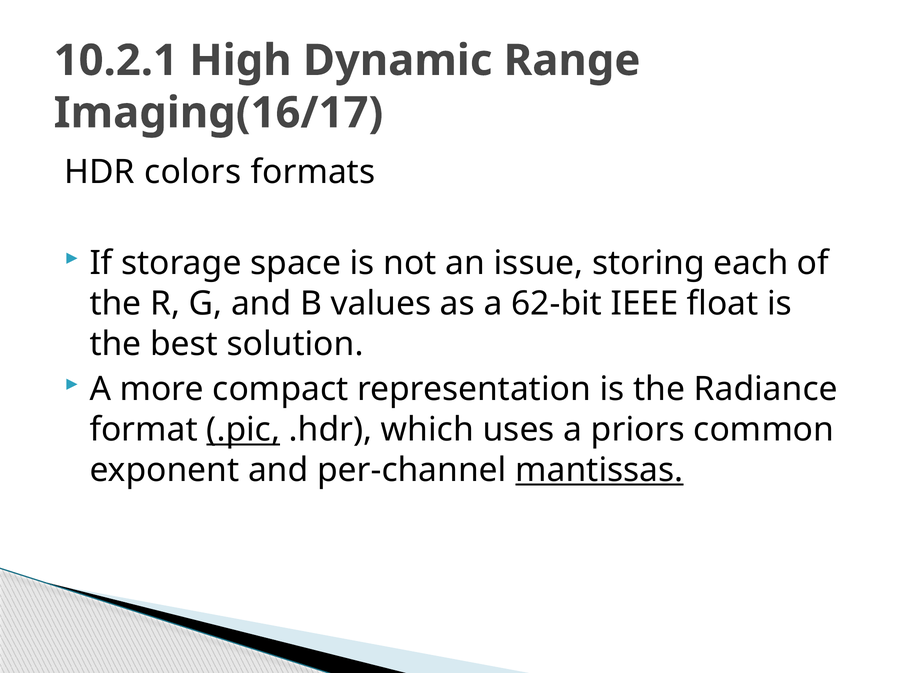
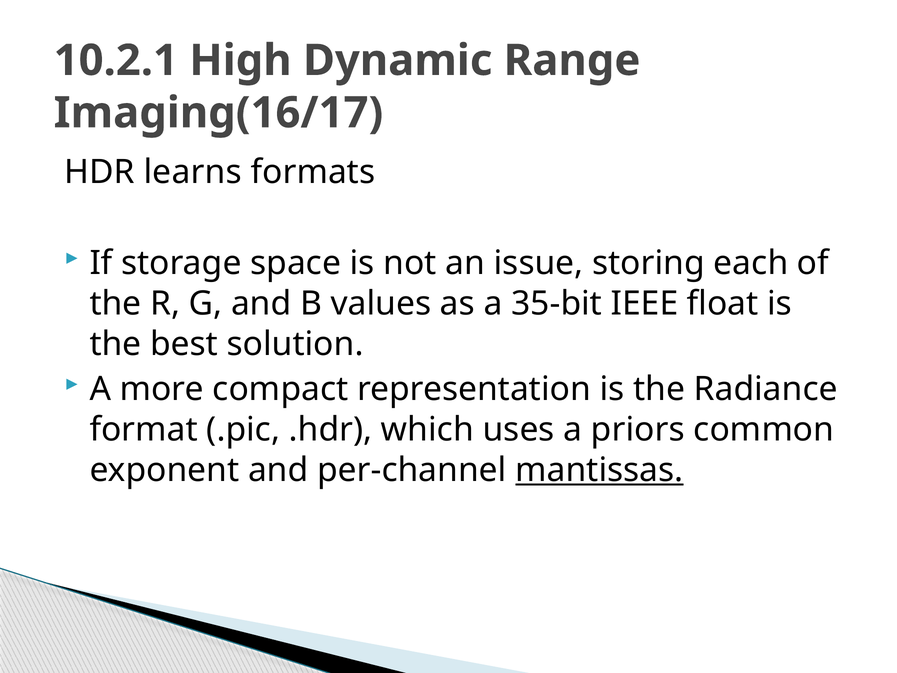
colors: colors -> learns (193, 172)
62-bit: 62-bit -> 35-bit (557, 303)
.pic underline: present -> none (243, 430)
